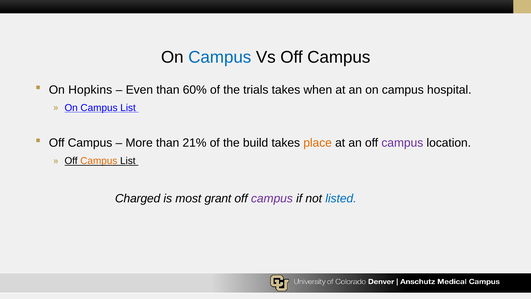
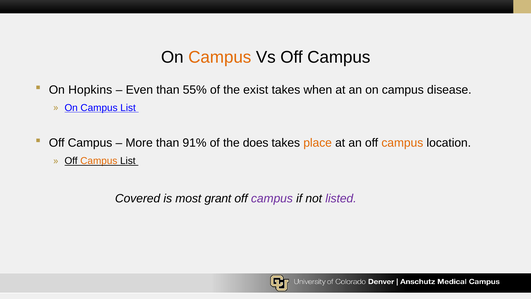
Campus colour: blue -> orange (220, 57)
60%: 60% -> 55% (195, 90)
trials: trials -> exist (256, 90)
hospital: hospital -> disease (449, 90)
21%: 21% -> 91% (195, 143)
build: build -> does (256, 143)
campus colour: purple -> orange (402, 143)
Charged: Charged -> Covered (138, 198)
listed colour: blue -> purple (341, 198)
